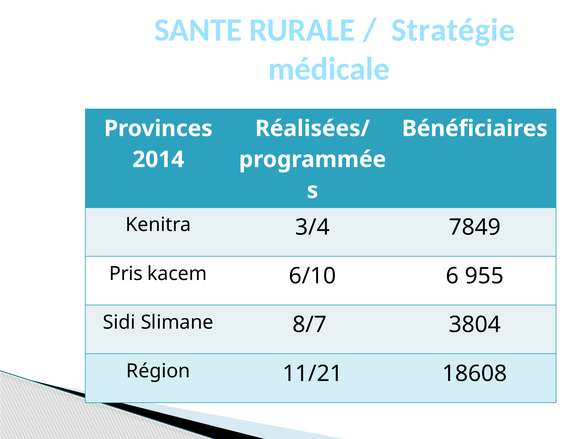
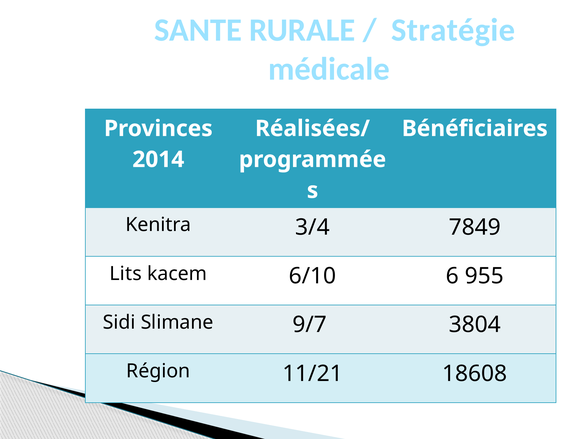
Pris: Pris -> Lits (126, 273)
8/7: 8/7 -> 9/7 (310, 325)
